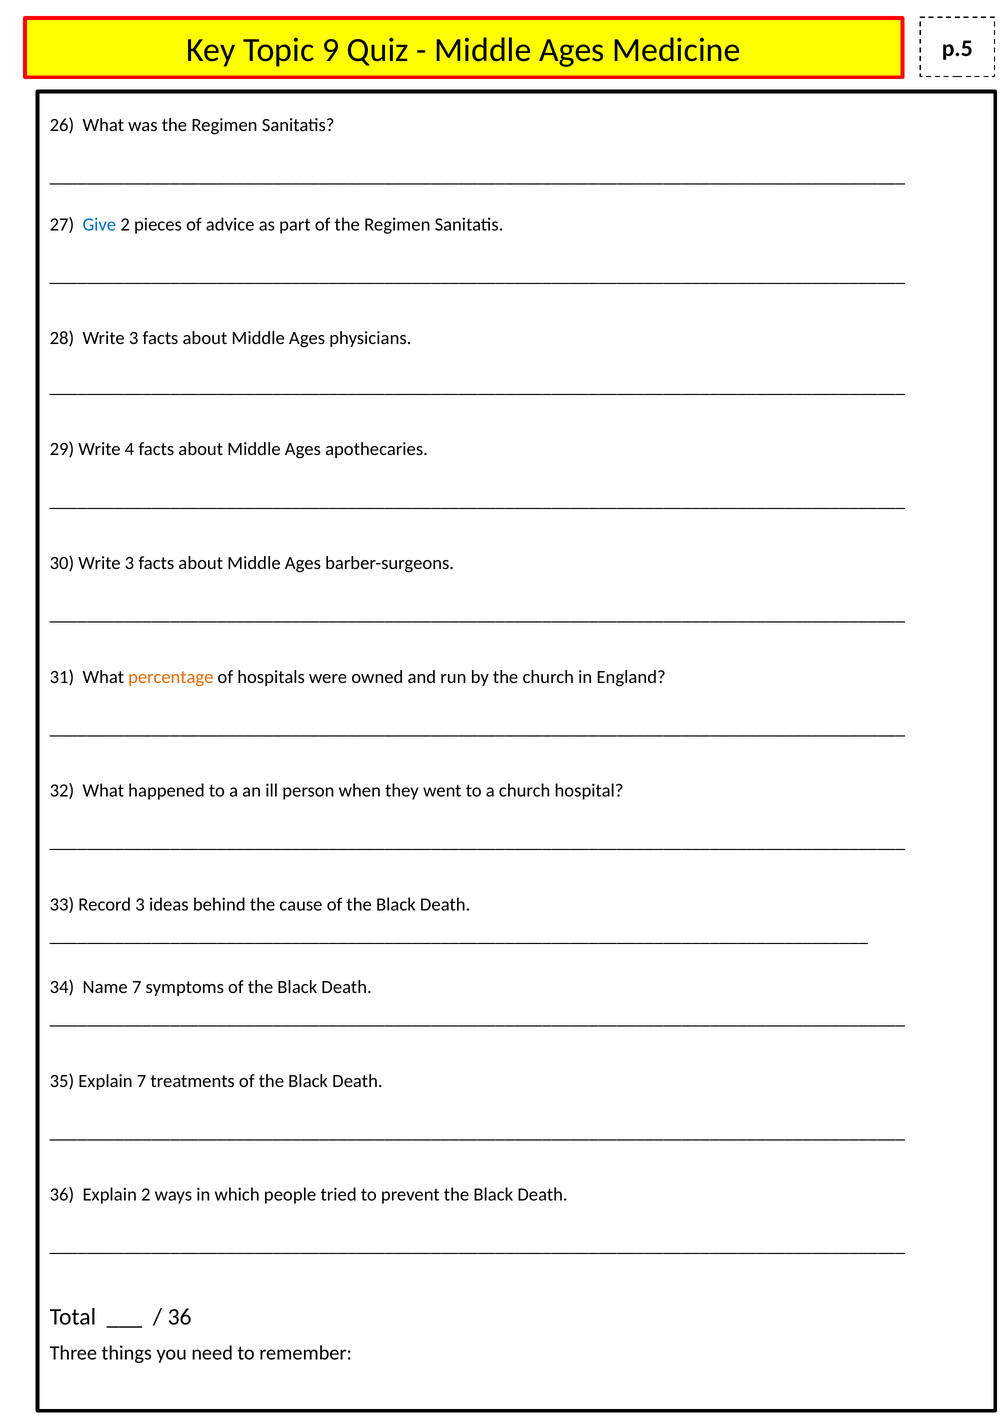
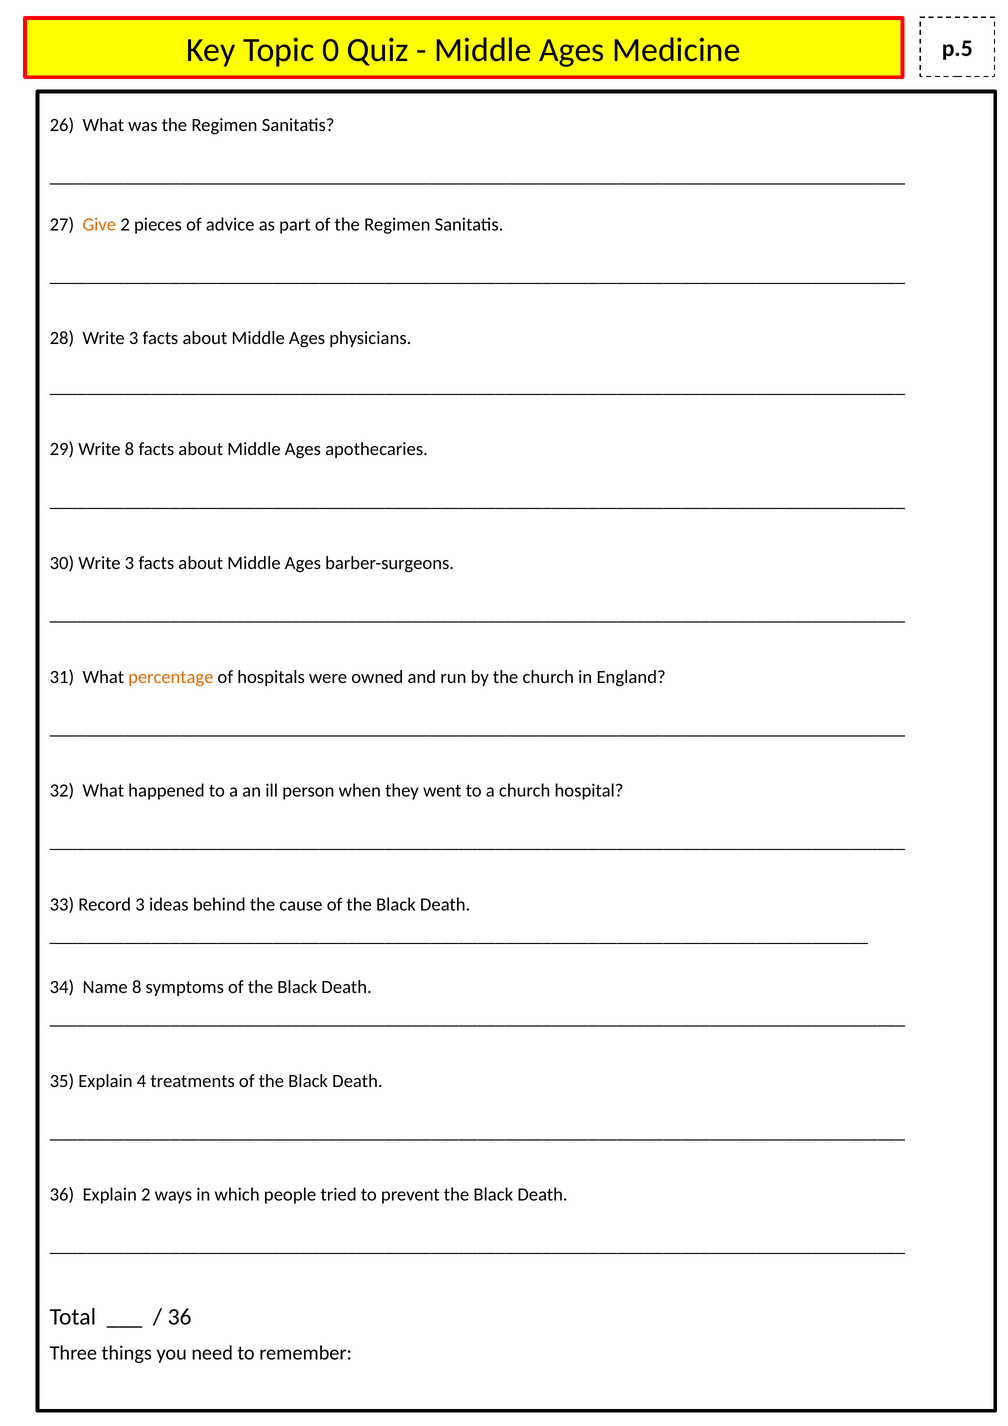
9: 9 -> 0 (331, 50)
Give colour: blue -> orange (99, 224)
Write 4: 4 -> 8 (129, 449)
Name 7: 7 -> 8 (137, 987)
Explain 7: 7 -> 4 (142, 1081)
